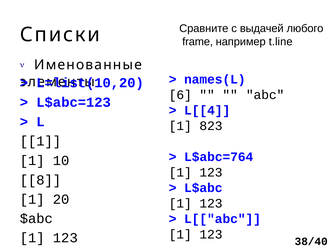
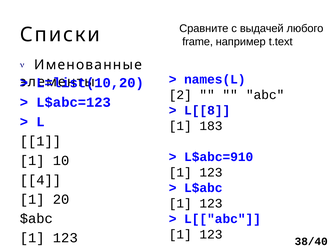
t.line: t.line -> t.text (281, 42)
6: 6 -> 2 (180, 95)
L[[4: L[[4 -> L[[8 (207, 110)
823: 823 -> 183 (211, 126)
L$abc=764: L$abc=764 -> L$abc=910 (219, 156)
8: 8 -> 4 (41, 179)
